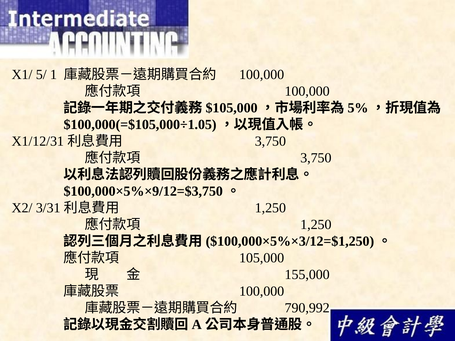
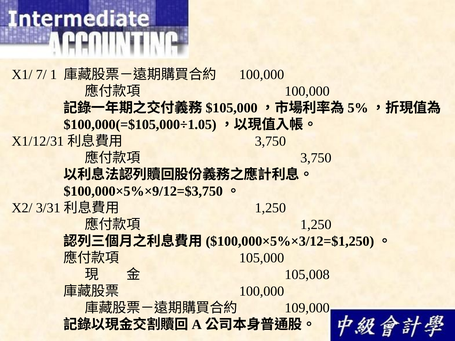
5/: 5/ -> 7/ (41, 75)
155,000: 155,000 -> 105,008 (307, 275)
790,992: 790,992 -> 109,000 (307, 308)
